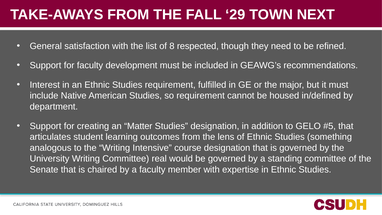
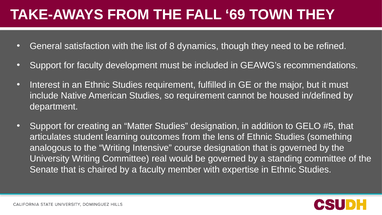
29: 29 -> 69 (235, 15)
TOWN NEXT: NEXT -> THEY (316, 15)
respected: respected -> dynamics (198, 46)
